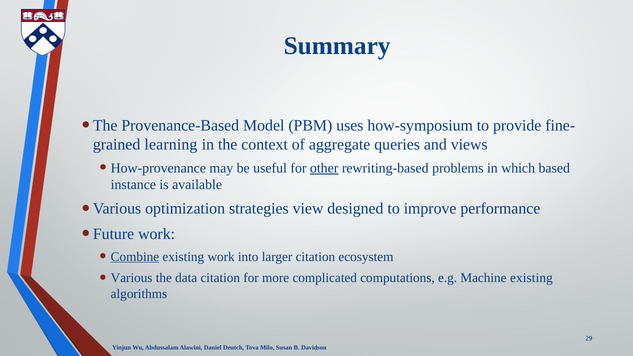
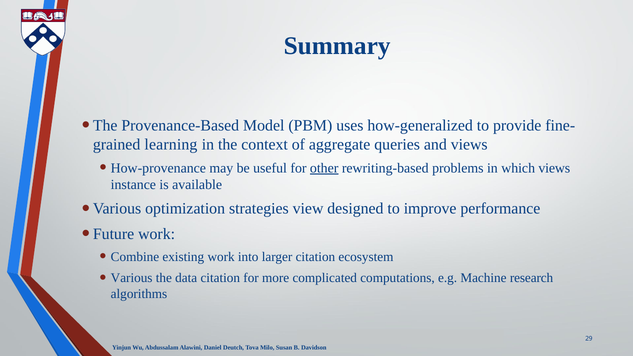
how-symposium: how-symposium -> how-generalized (420, 126)
which based: based -> views (554, 168)
Combine underline: present -> none (135, 257)
Machine existing: existing -> research (532, 278)
